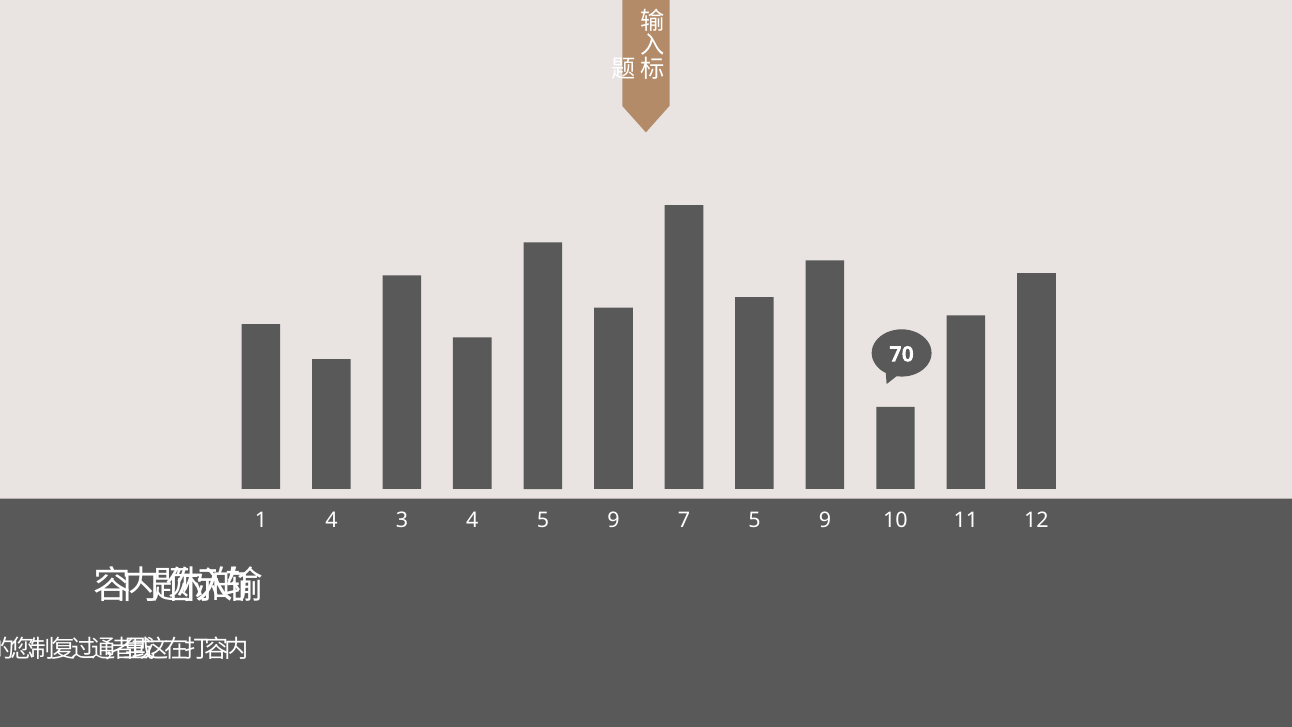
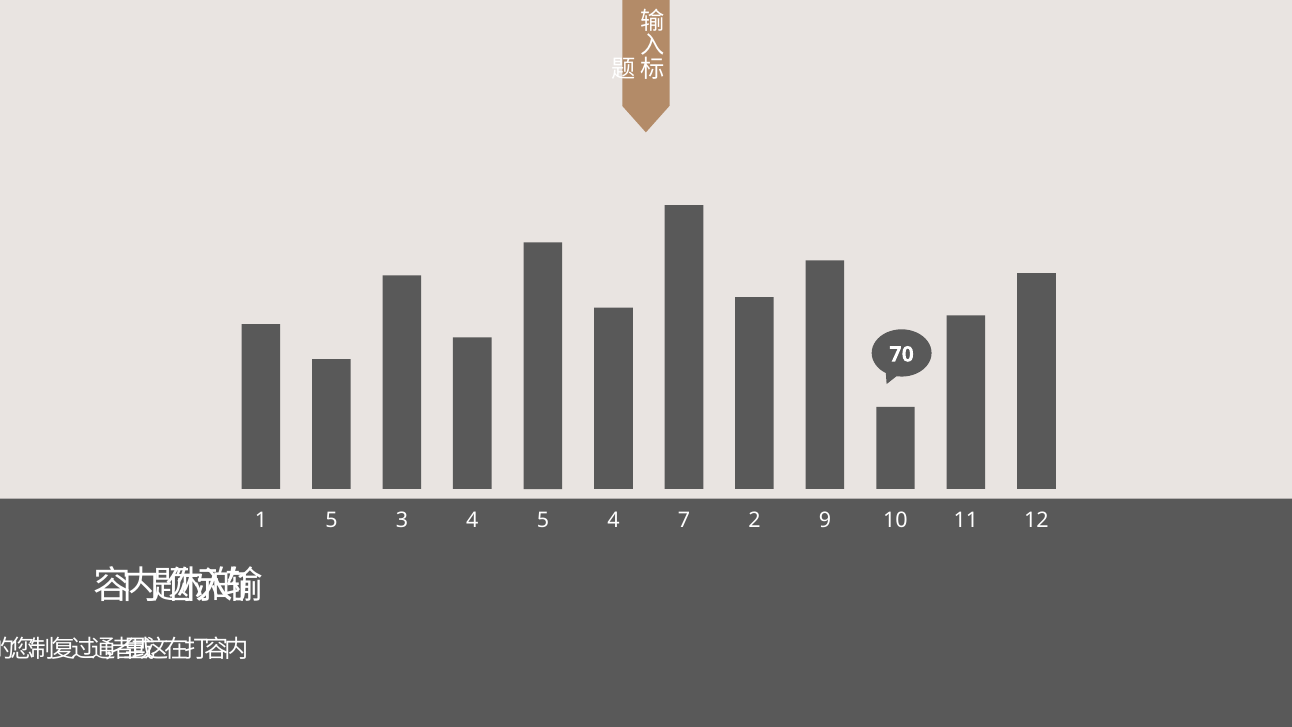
1 4: 4 -> 5 (331, 520)
4 5 9: 9 -> 4 (613, 520)
7 5: 5 -> 2 (754, 520)
